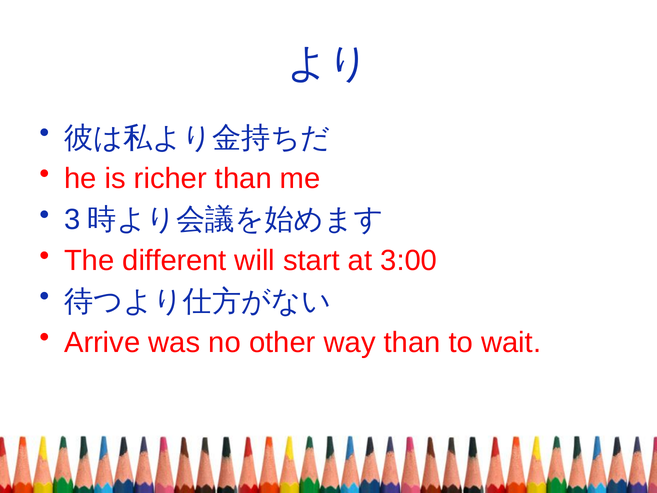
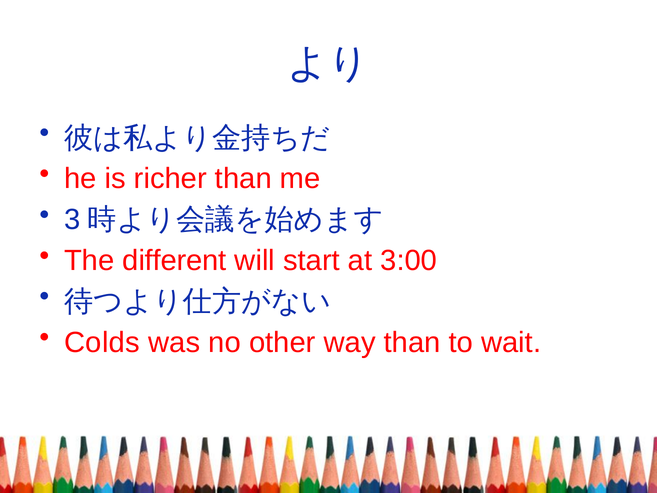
Arrive: Arrive -> Colds (102, 342)
